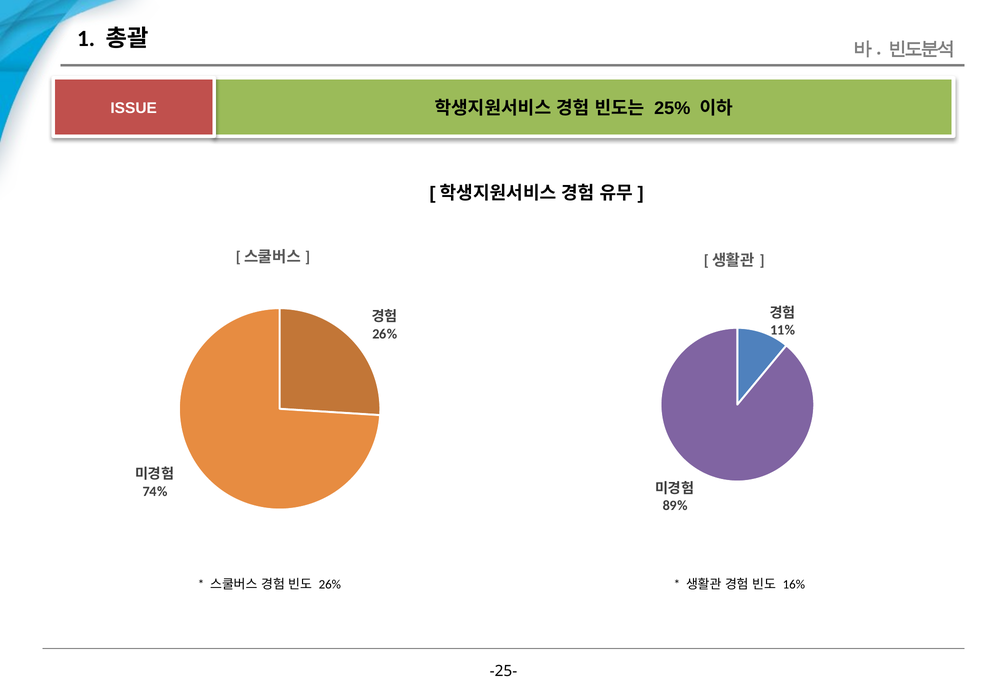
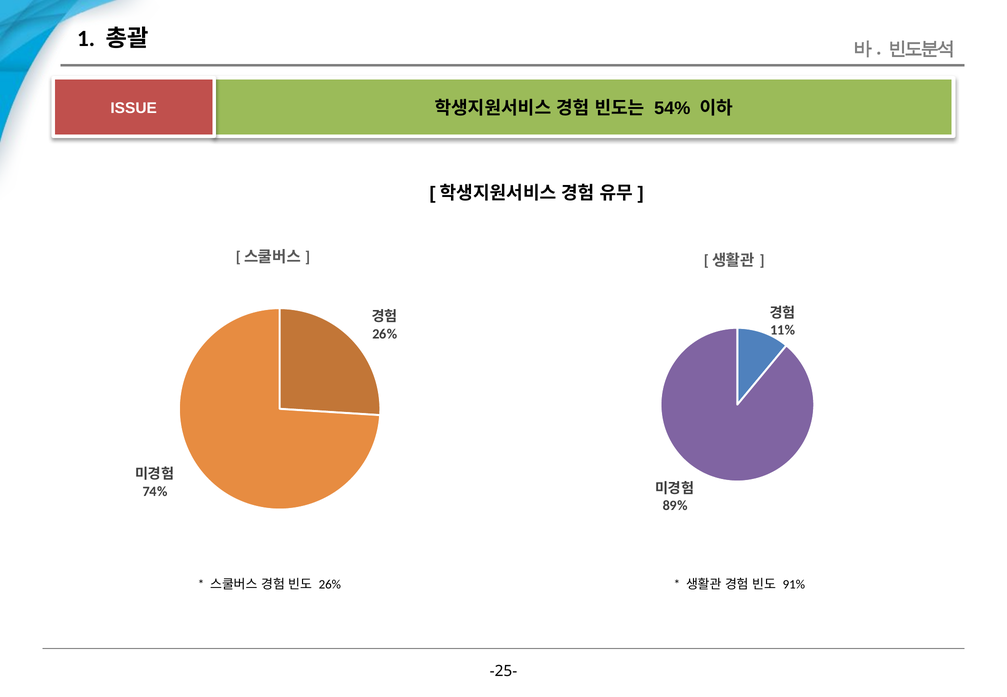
25%: 25% -> 54% (672, 108)
16%: 16% -> 91% (794, 584)
